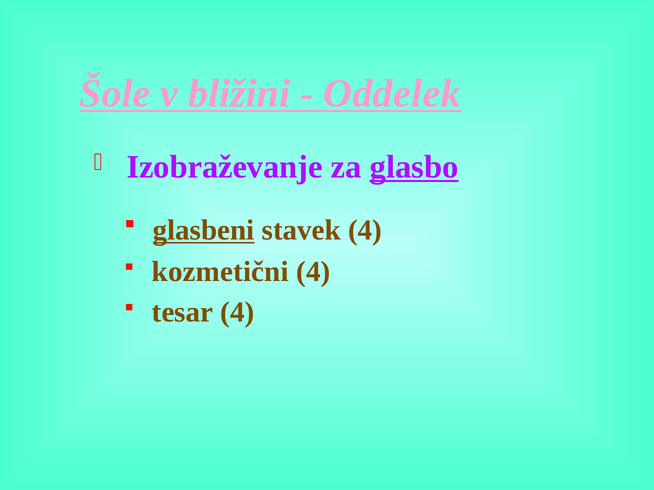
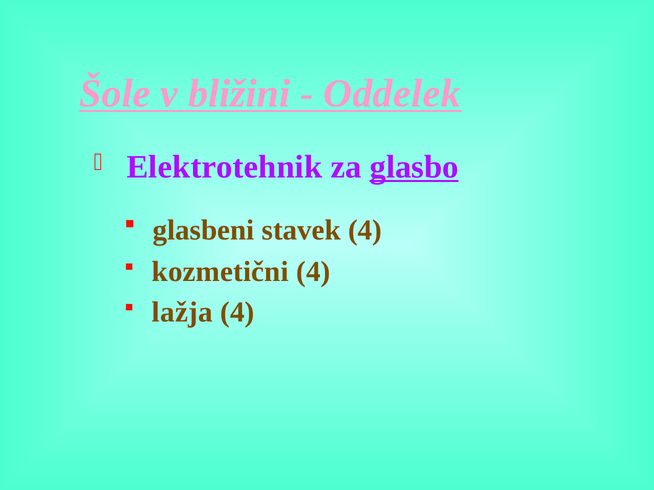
Izobraževanje: Izobraževanje -> Elektrotehnik (224, 167)
glasbeni underline: present -> none (204, 230)
tesar: tesar -> lažja (182, 313)
